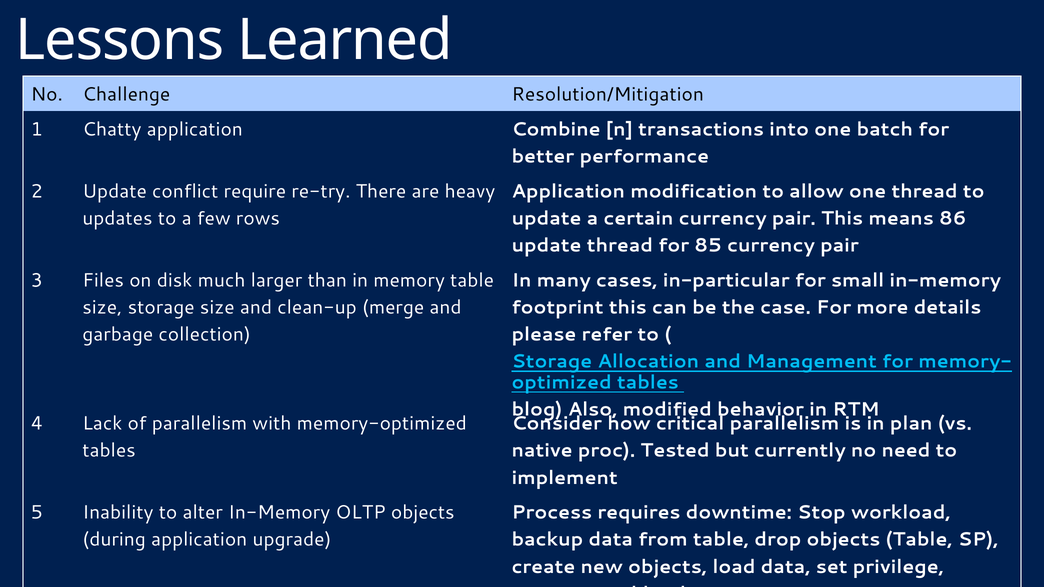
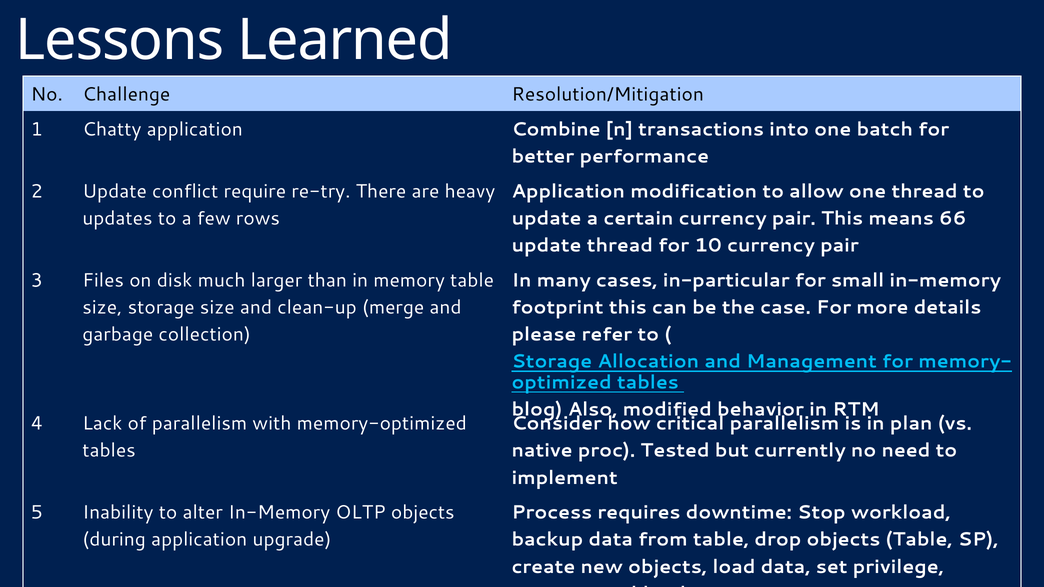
86: 86 -> 66 (953, 218)
85: 85 -> 10 (708, 246)
